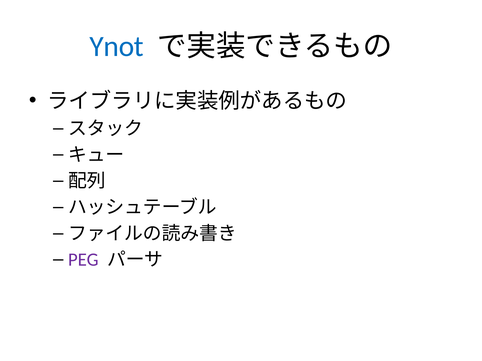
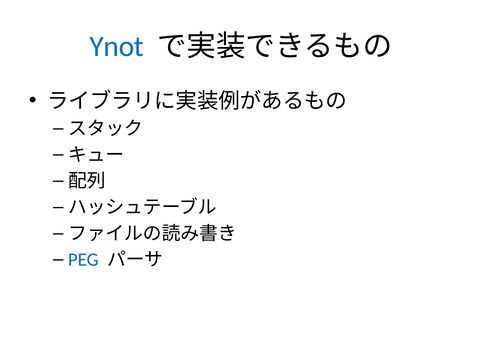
PEG colour: purple -> blue (83, 260)
